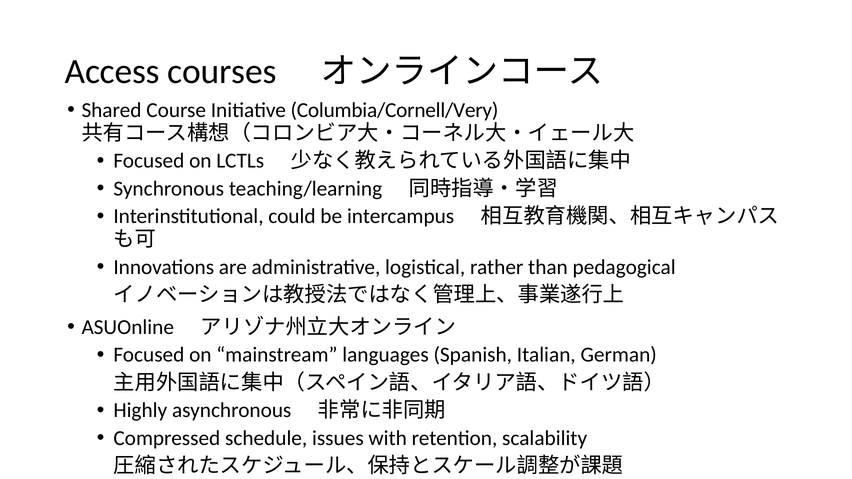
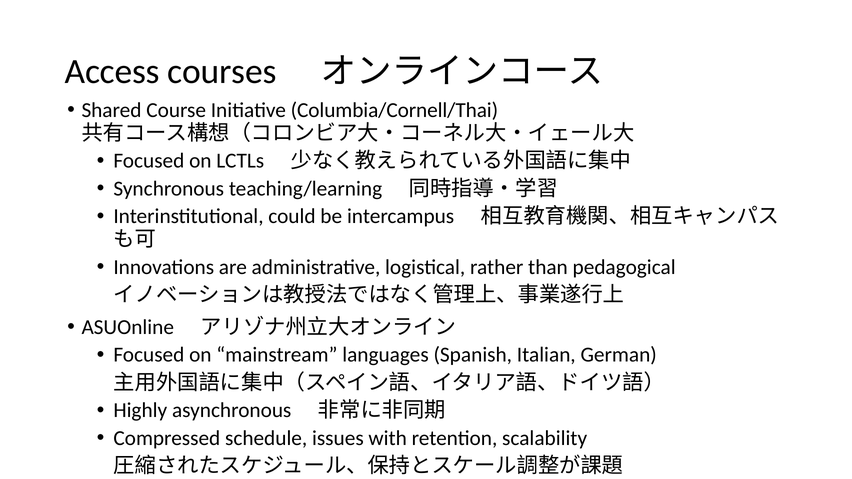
Columbia/Cornell/Very: Columbia/Cornell/Very -> Columbia/Cornell/Thai (394, 110)
